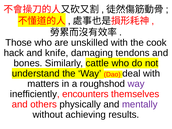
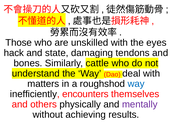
cook: cook -> eyes (156, 43)
knife: knife -> state (57, 53)
way colour: purple -> blue (136, 84)
